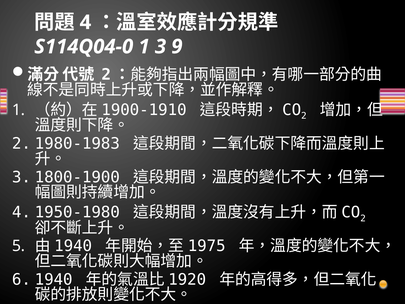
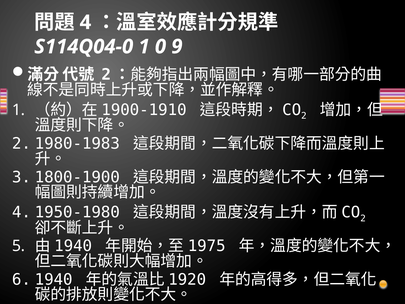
3: 3 -> 0 (160, 47)
